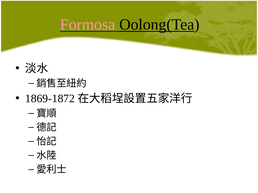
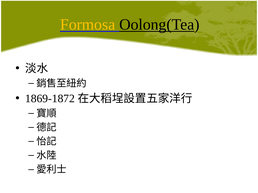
Formosa colour: pink -> yellow (88, 25)
